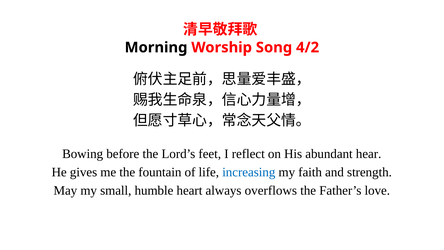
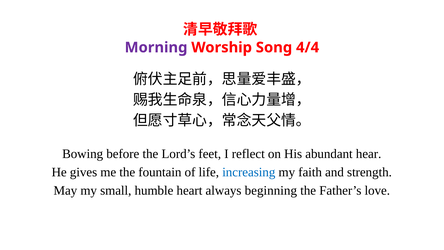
Morning colour: black -> purple (156, 47)
4/2: 4/2 -> 4/4 (308, 47)
overflows: overflows -> beginning (271, 190)
